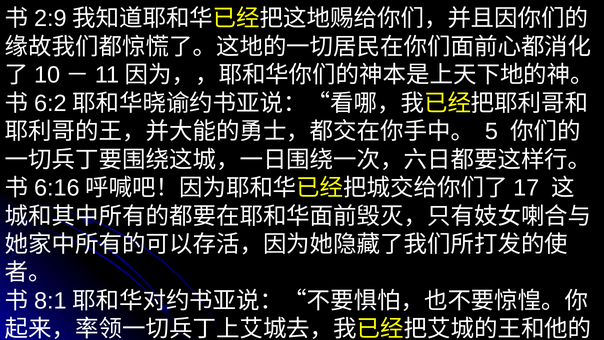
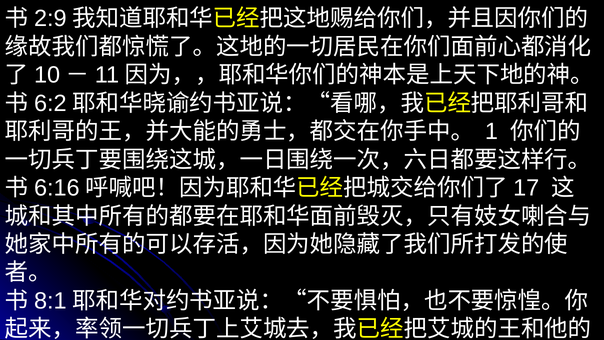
5: 5 -> 1 (491, 132)
